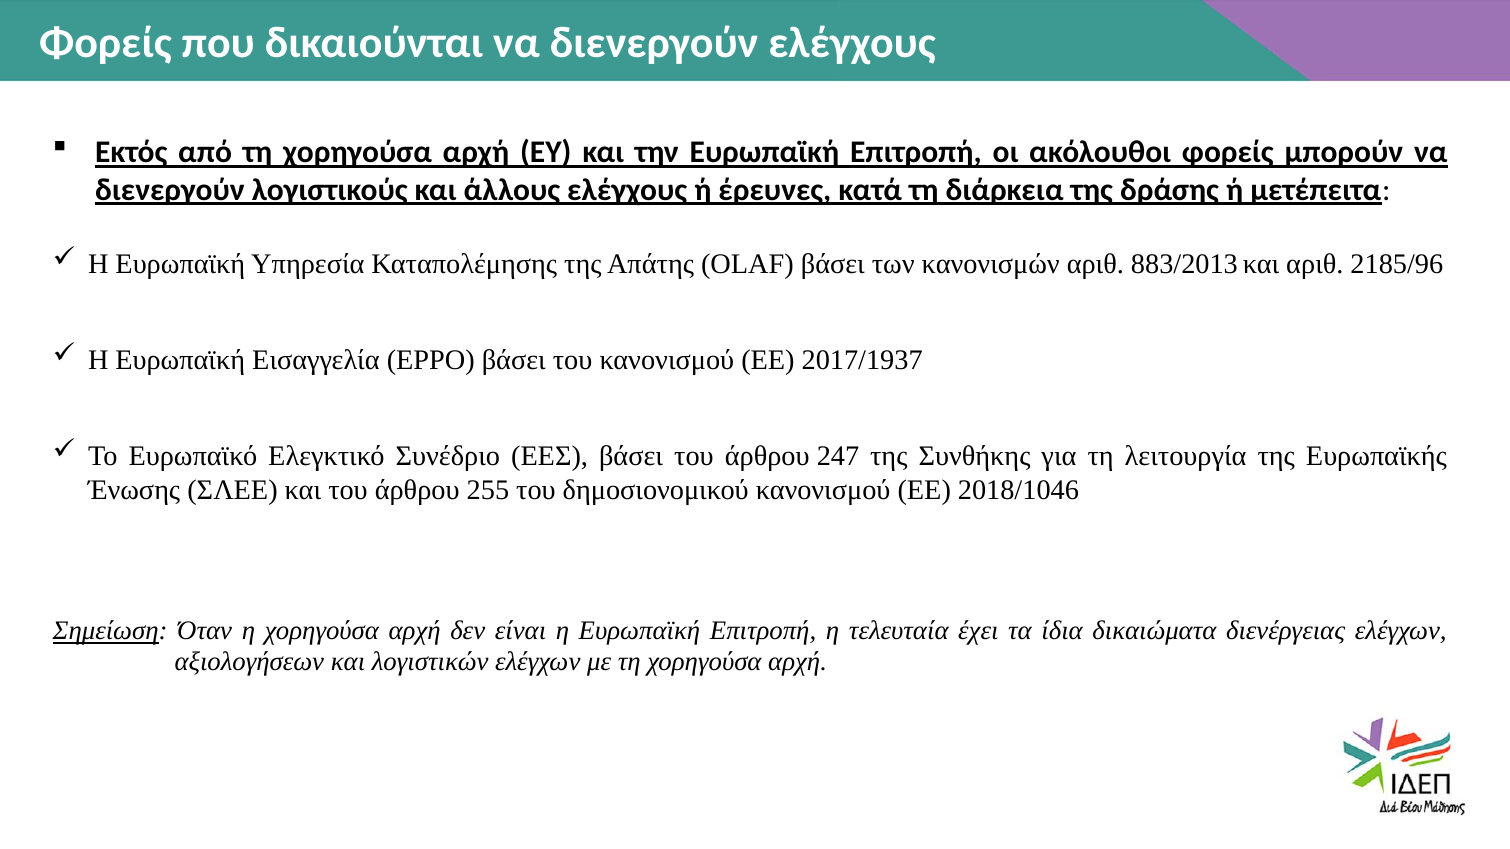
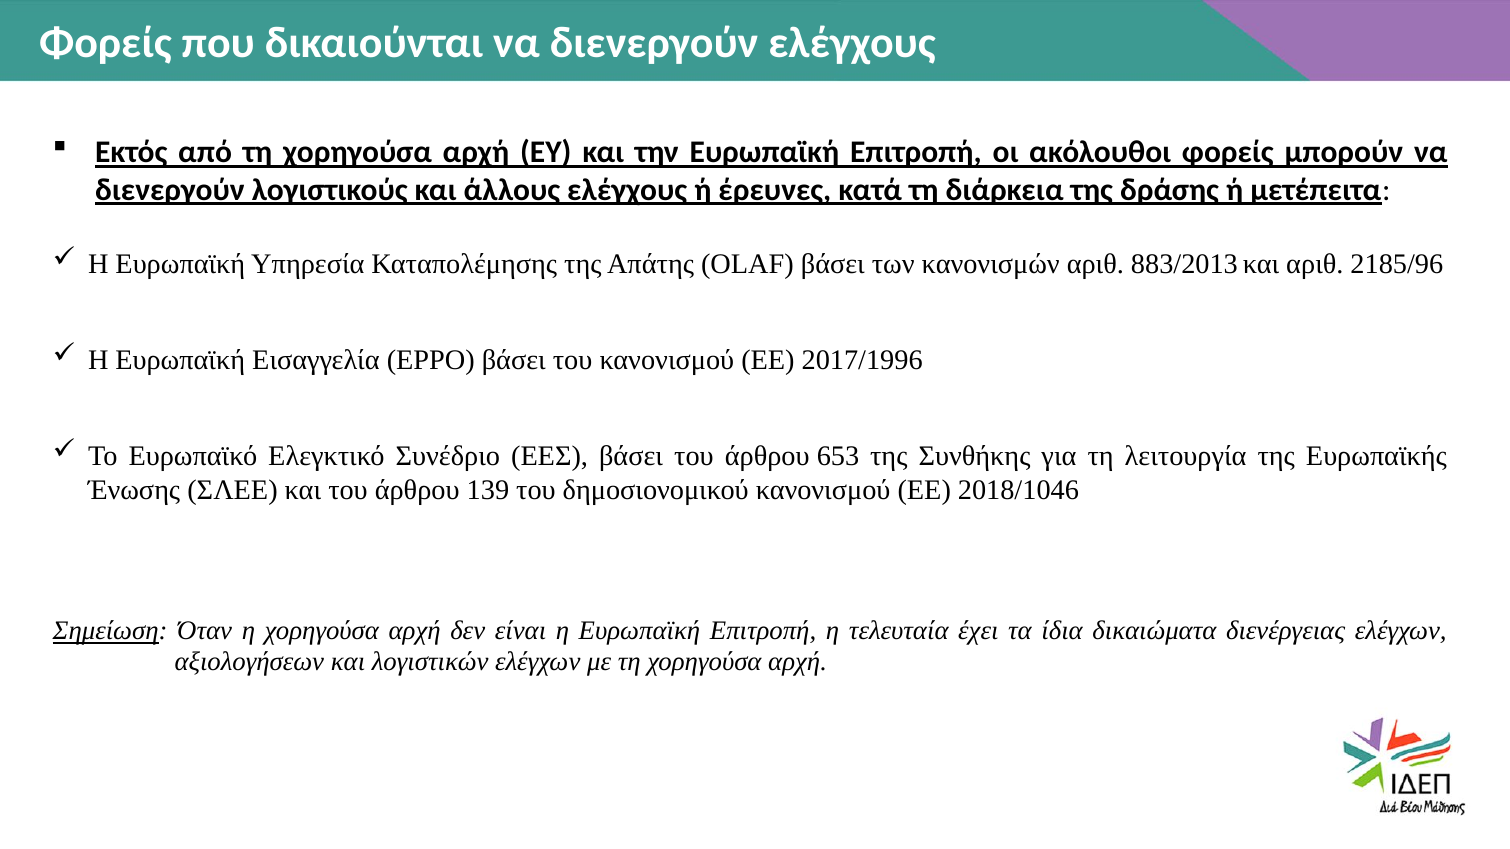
2017/1937: 2017/1937 -> 2017/1996 (862, 360)
247: 247 -> 653 (838, 456)
255: 255 -> 139 (488, 490)
